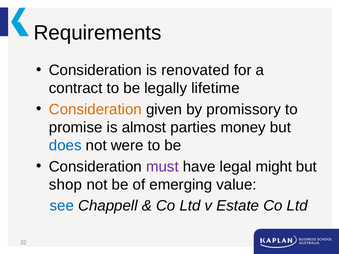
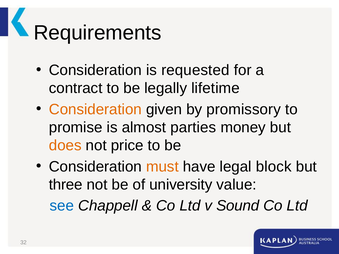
renovated: renovated -> requested (195, 70)
does colour: blue -> orange (65, 146)
were: were -> price (127, 146)
must colour: purple -> orange (162, 167)
might: might -> block (274, 167)
shop: shop -> three (66, 185)
emerging: emerging -> university (181, 185)
Estate: Estate -> Sound (238, 206)
